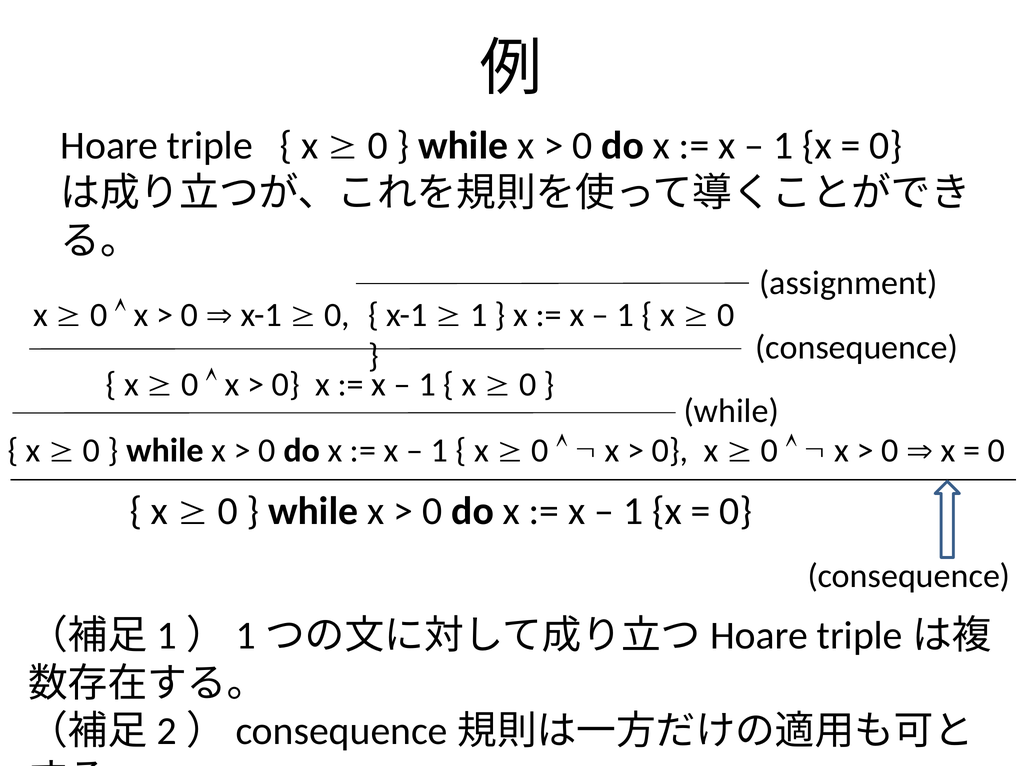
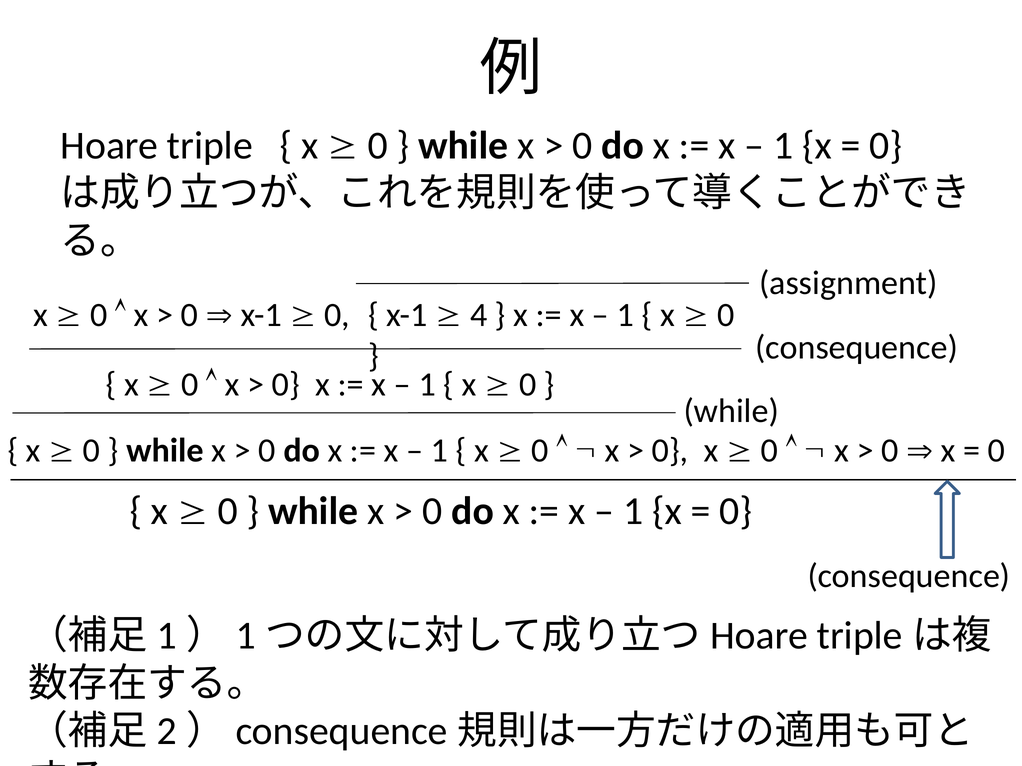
1: 1 -> 4 (479, 315)
